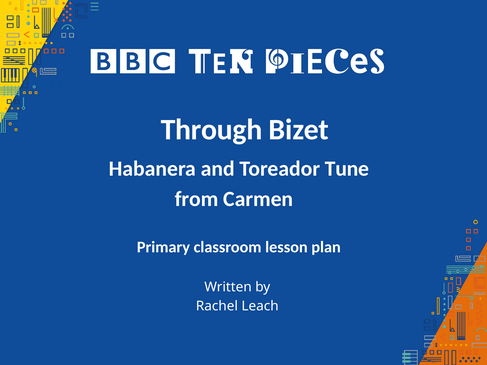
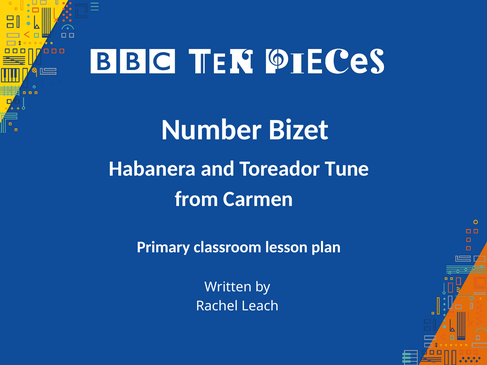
Through: Through -> Number (211, 130)
